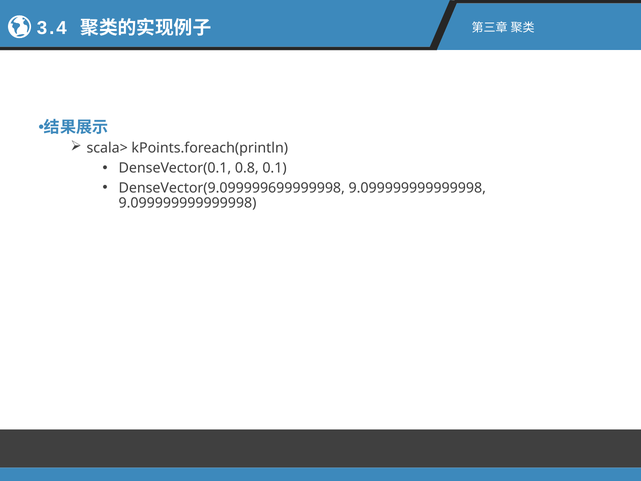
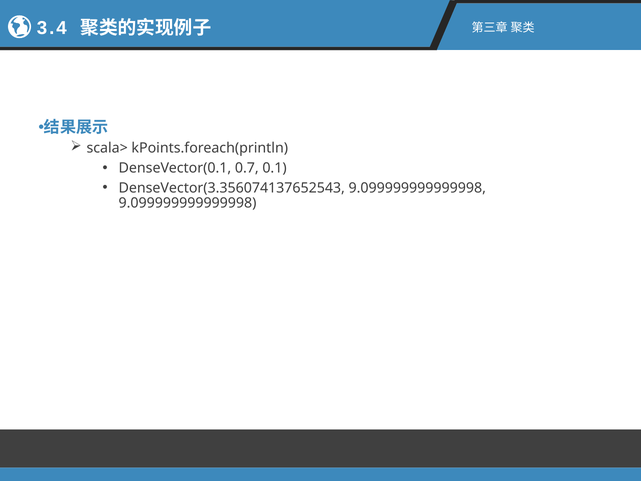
0.8: 0.8 -> 0.7 (247, 168)
DenseVector(9.099999699999998: DenseVector(9.099999699999998 -> DenseVector(3.356074137652543 (232, 188)
